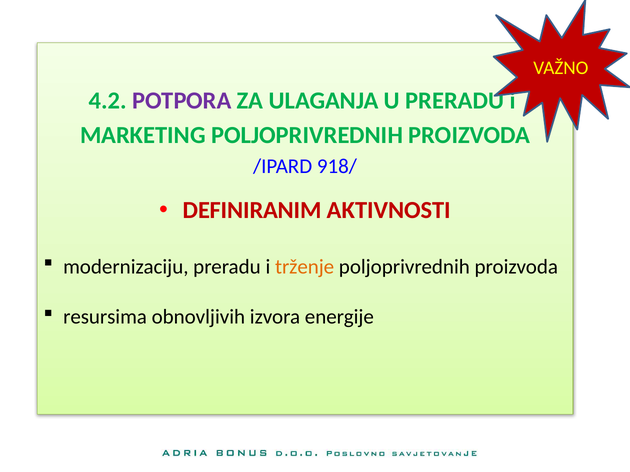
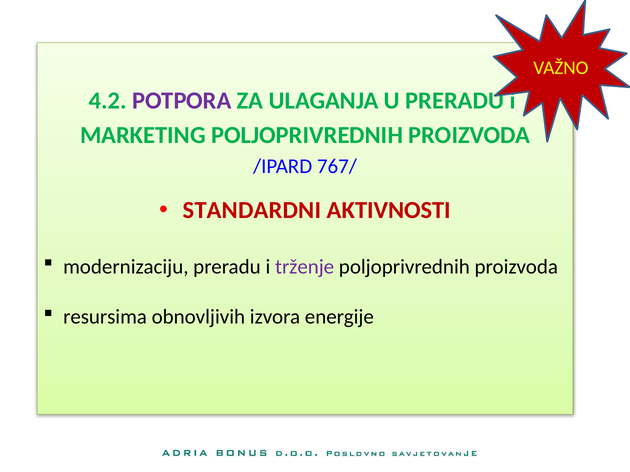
918/: 918/ -> 767/ (337, 166)
DEFINIRANIM: DEFINIRANIM -> STANDARDNI (252, 211)
trženje colour: orange -> purple (305, 267)
